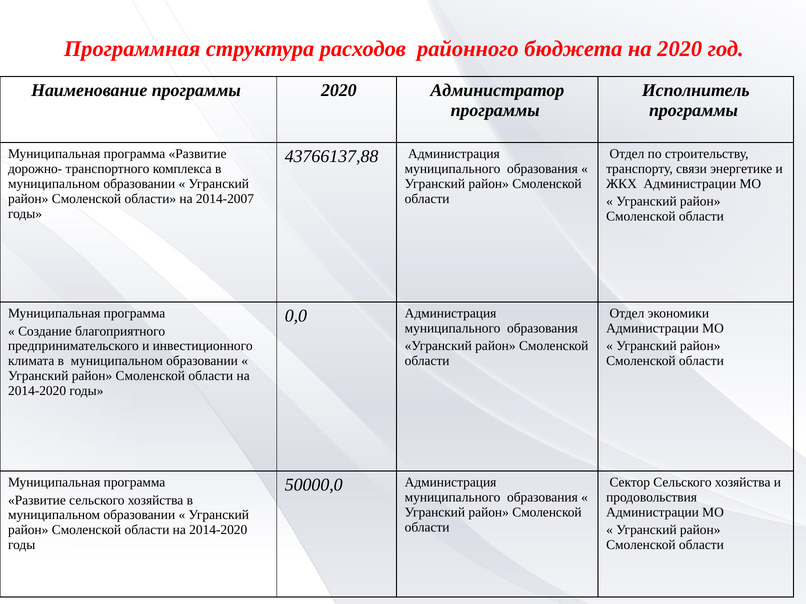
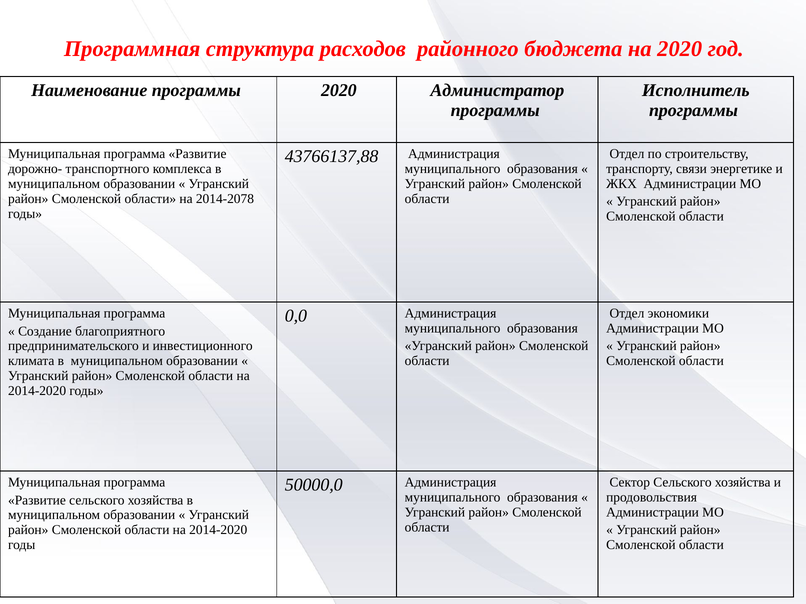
2014-2007: 2014-2007 -> 2014-2078 (225, 199)
